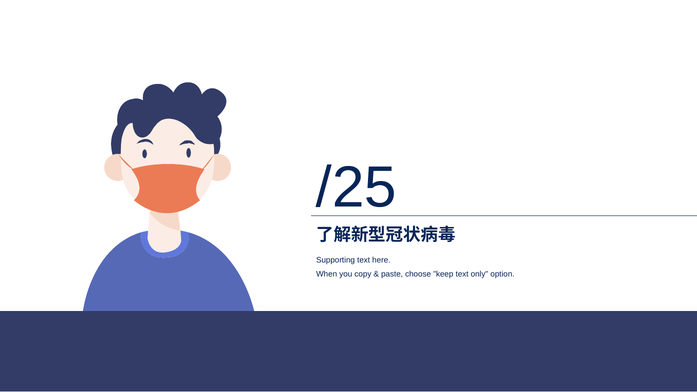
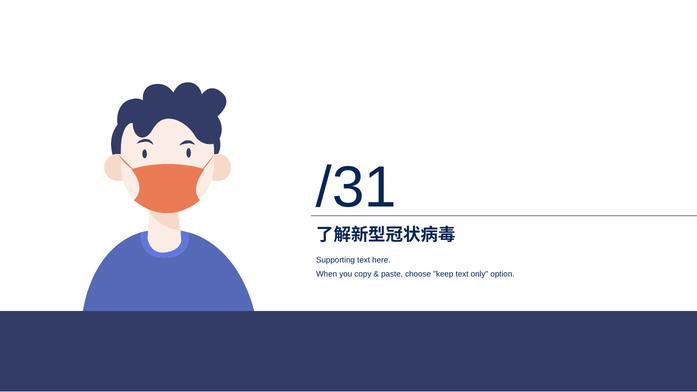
/25: /25 -> /31 (356, 187)
